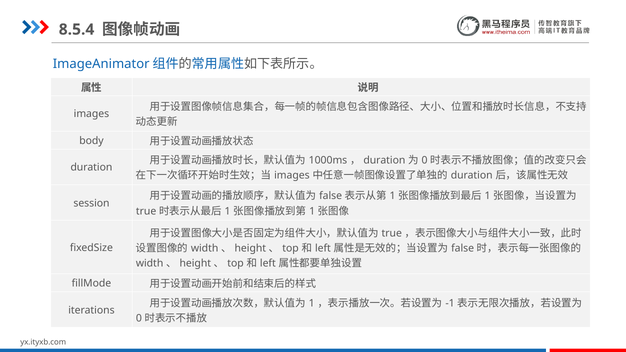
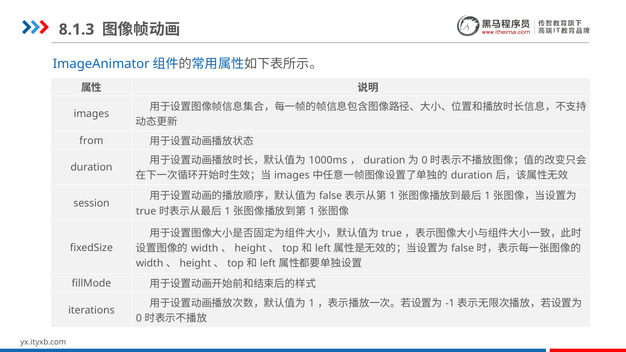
8.5.4: 8.5.4 -> 8.1.3 (77, 29)
body: body -> from (91, 141)
